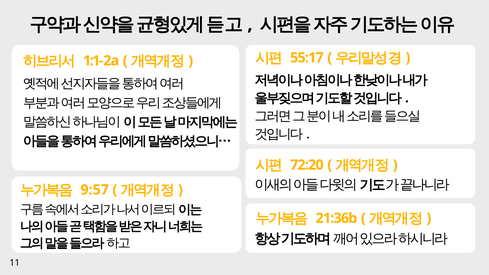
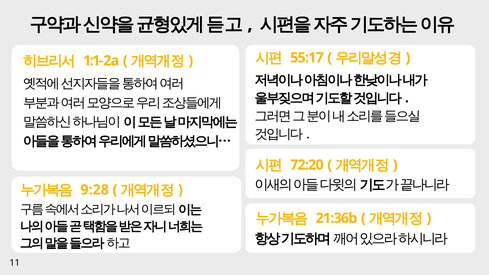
9:57: 9:57 -> 9:28 (95, 190)
